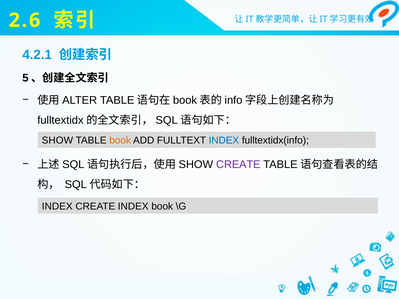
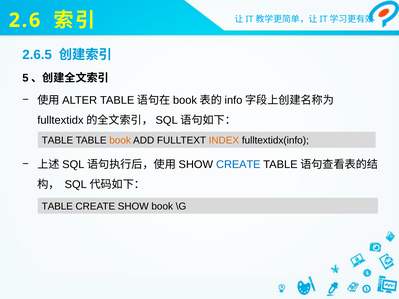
4.2.1: 4.2.1 -> 2.6.5 (37, 55)
SHOW: SHOW -> TABLE (57, 140)
INDEX colour: blue -> orange (224, 140)
CREATE colour: purple -> blue (238, 165)
INDEX: INDEX -> TABLE (57, 207)
CREATE INDEX: INDEX -> SHOW (133, 207)
